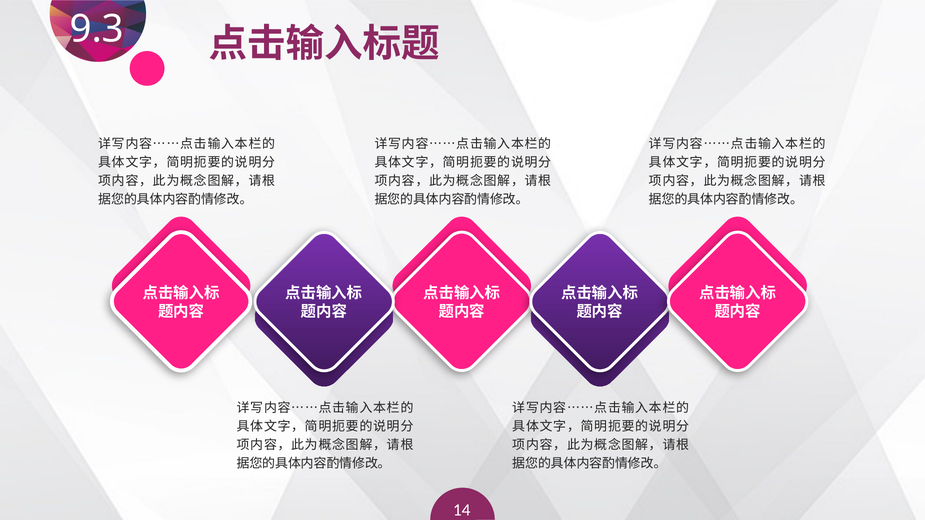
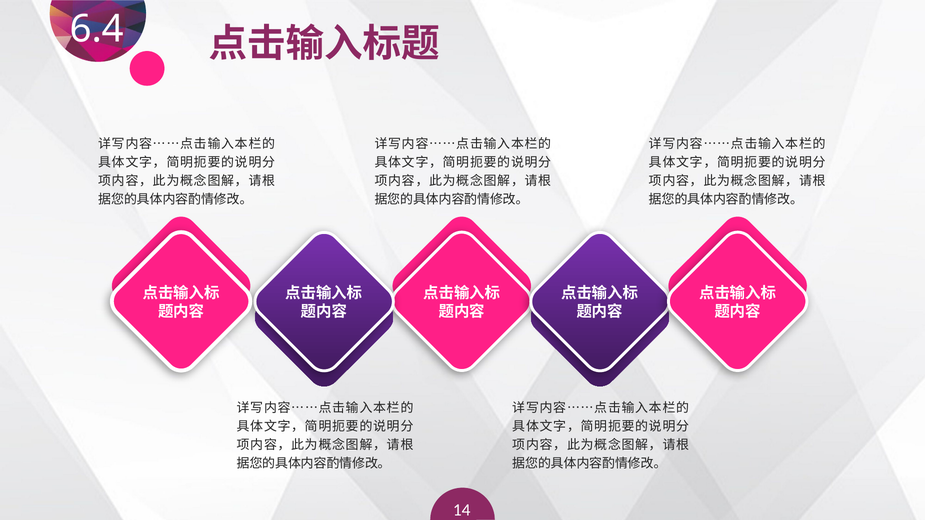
9.3: 9.3 -> 6.4 (97, 29)
